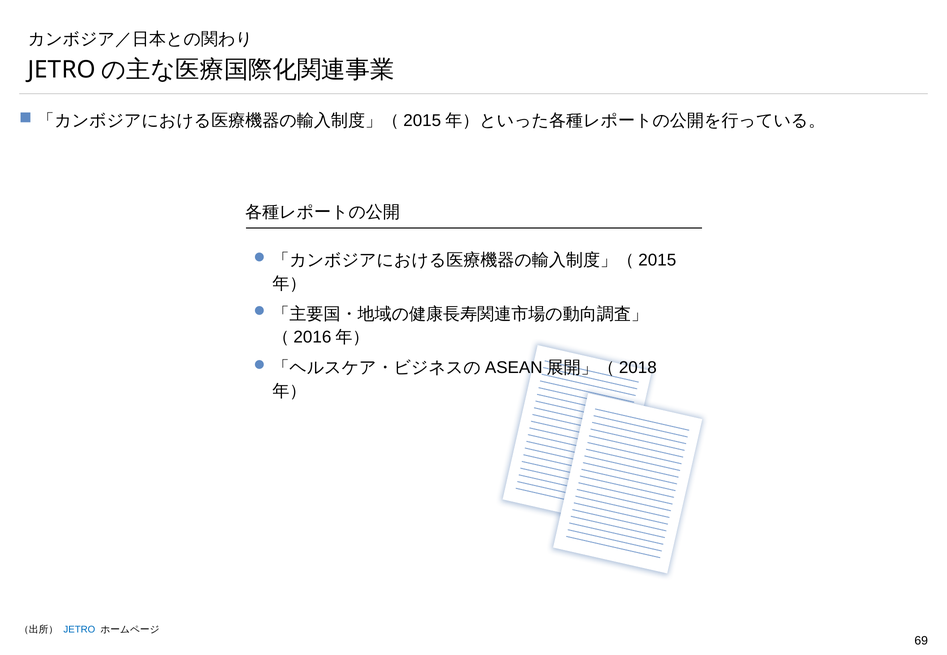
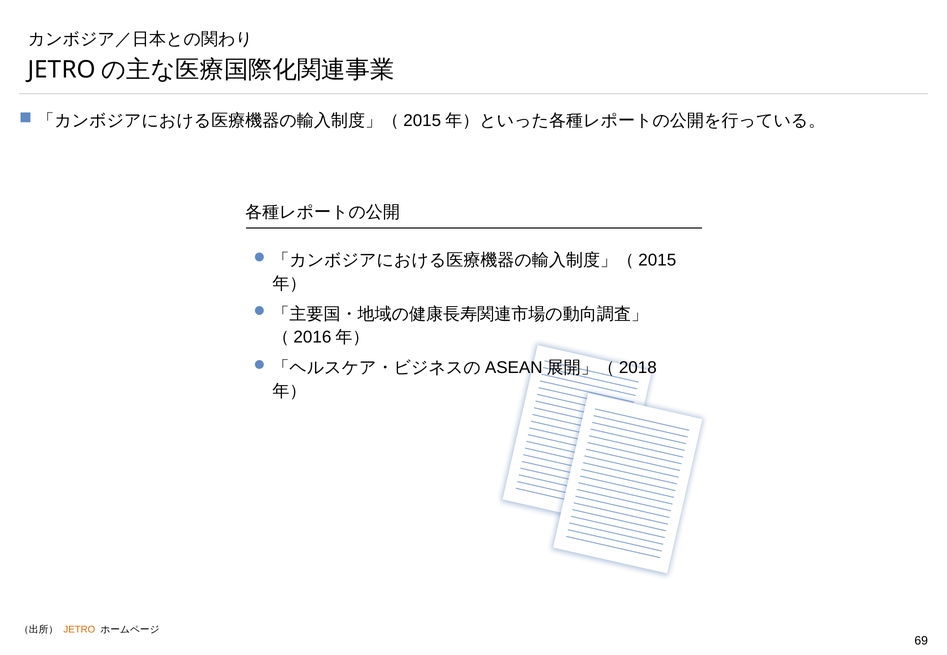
JETRO colour: blue -> orange (79, 630)
